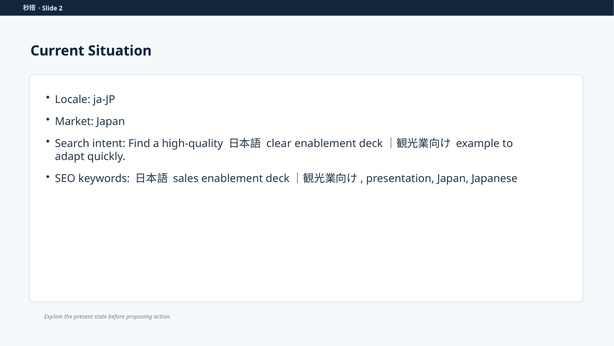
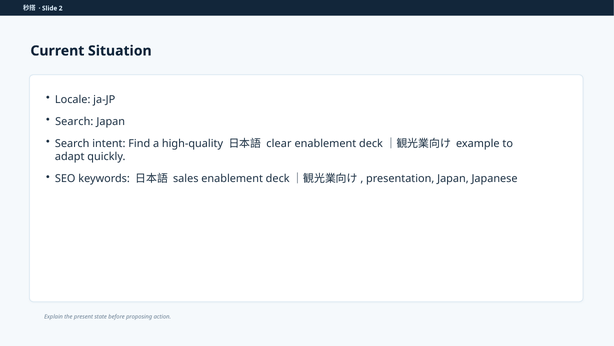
Market: Market -> Search (74, 121)
